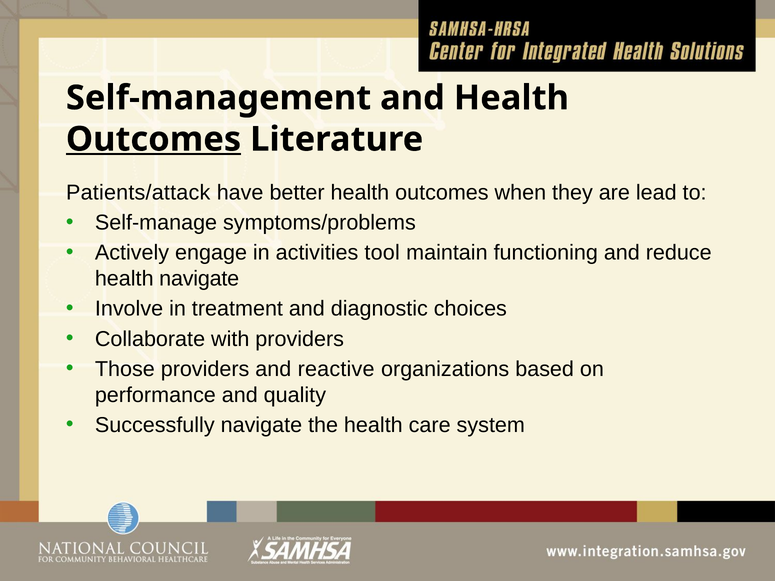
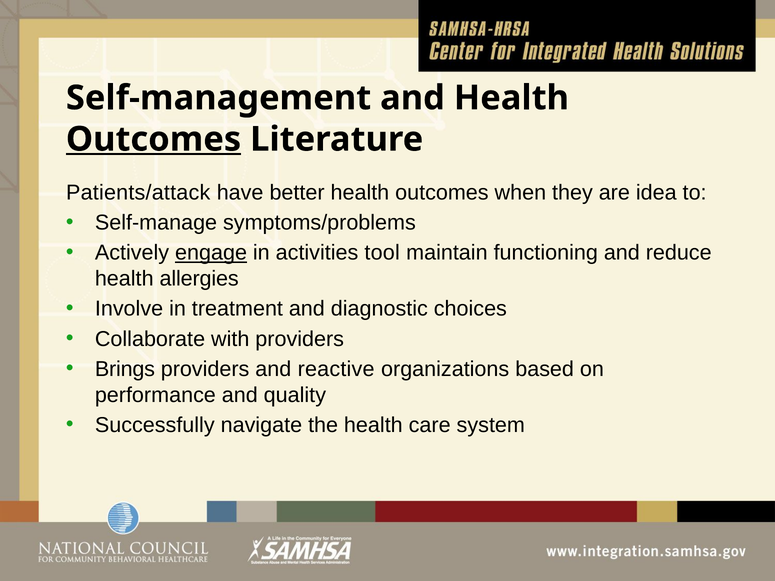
lead: lead -> idea (656, 193)
engage underline: none -> present (211, 253)
health navigate: navigate -> allergies (199, 279)
Those: Those -> Brings (125, 369)
